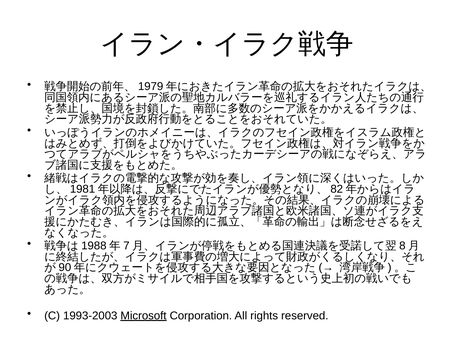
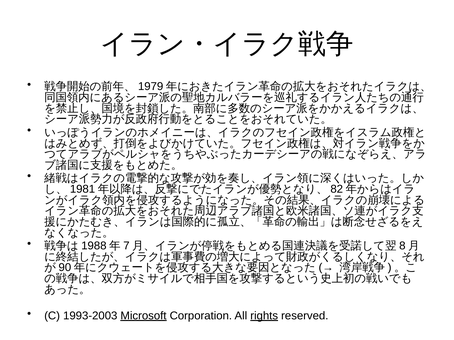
rights underline: none -> present (264, 316)
